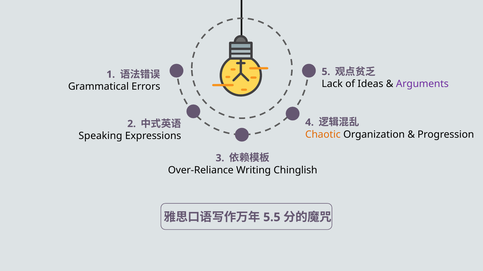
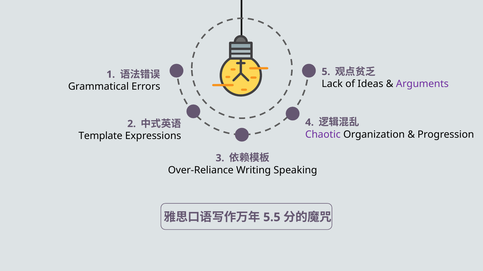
Chaotic colour: orange -> purple (323, 135)
Speaking: Speaking -> Template (101, 136)
Chinglish: Chinglish -> Speaking (295, 170)
